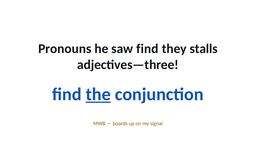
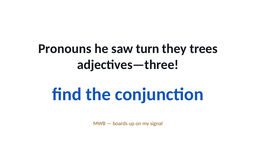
saw find: find -> turn (148, 49)
stalls: stalls -> trees (204, 49)
the underline: present -> none (98, 94)
